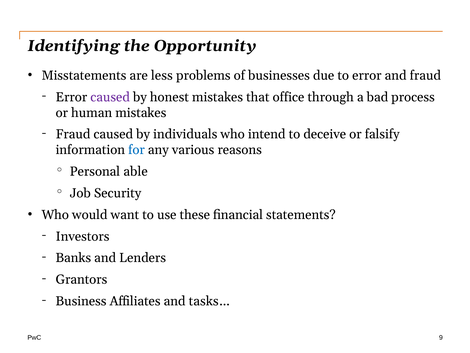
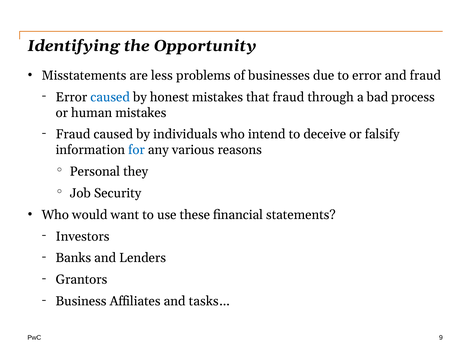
caused colour: purple -> blue (110, 97)
that office: office -> fraud (288, 97)
able: able -> they (136, 171)
